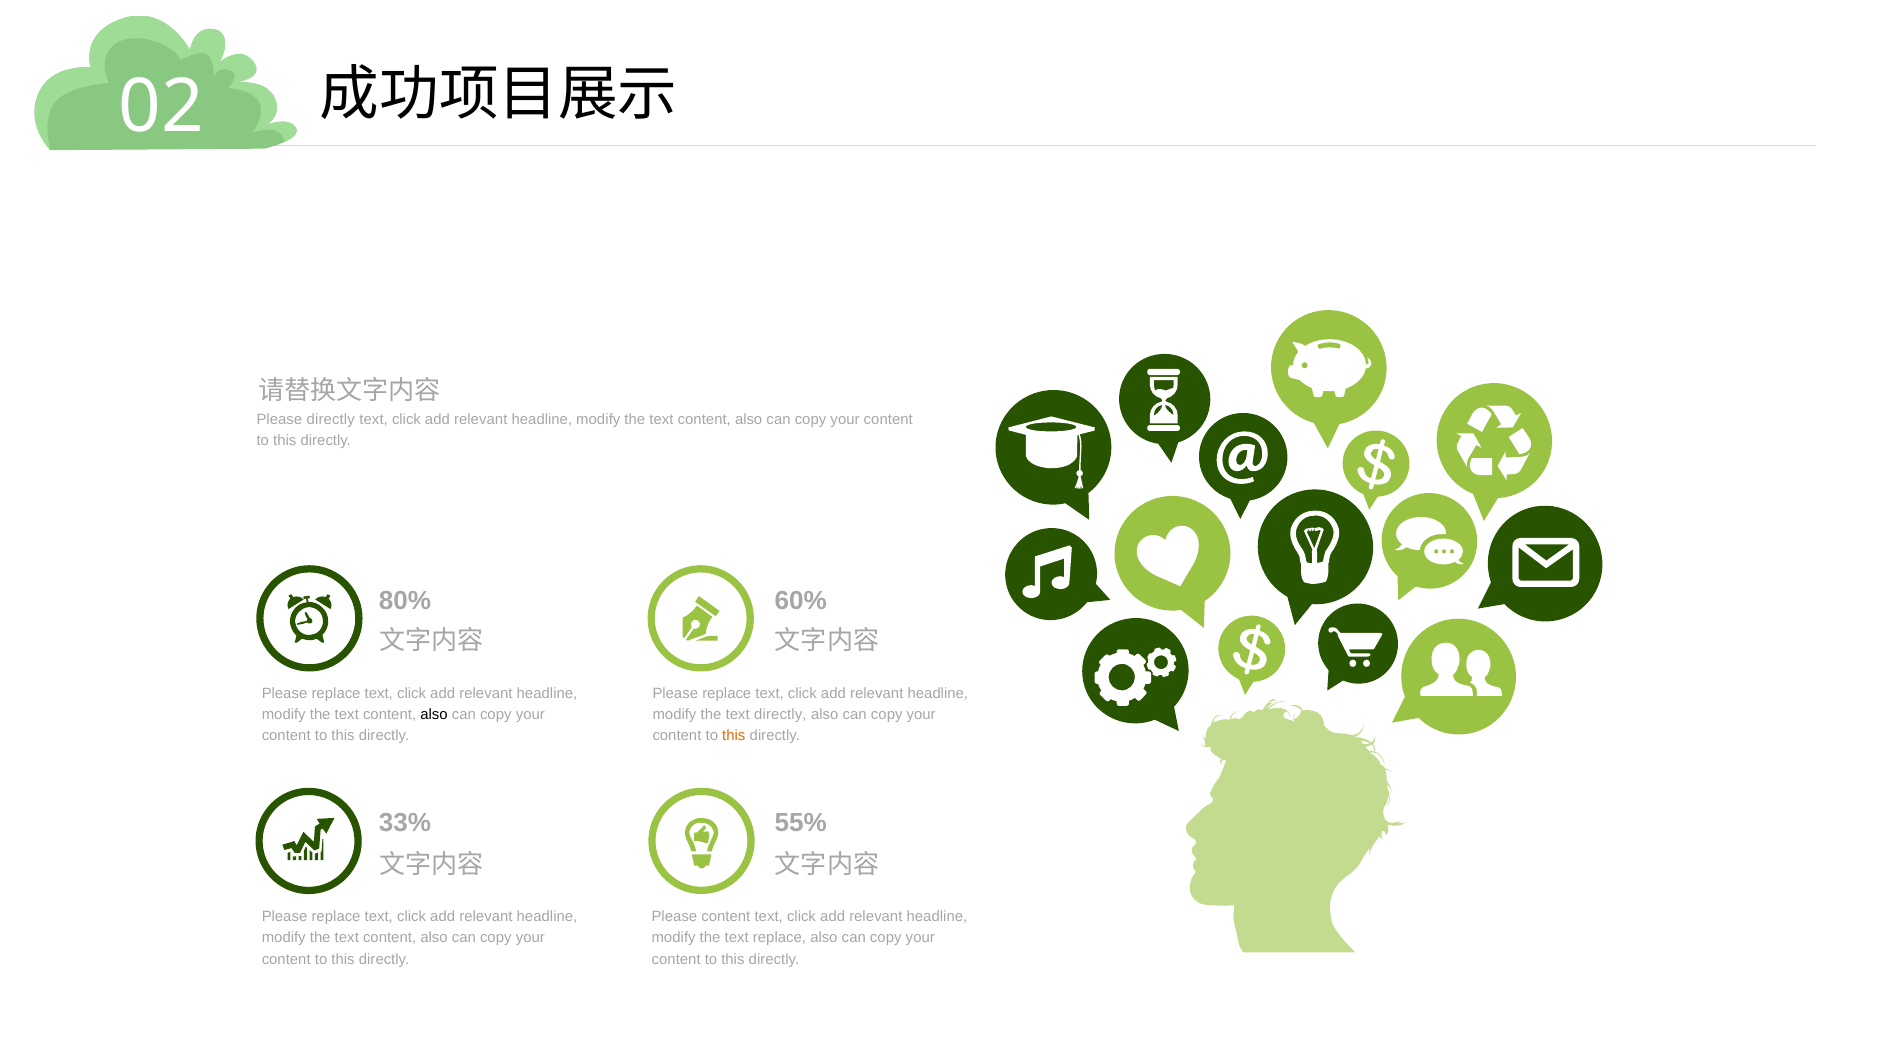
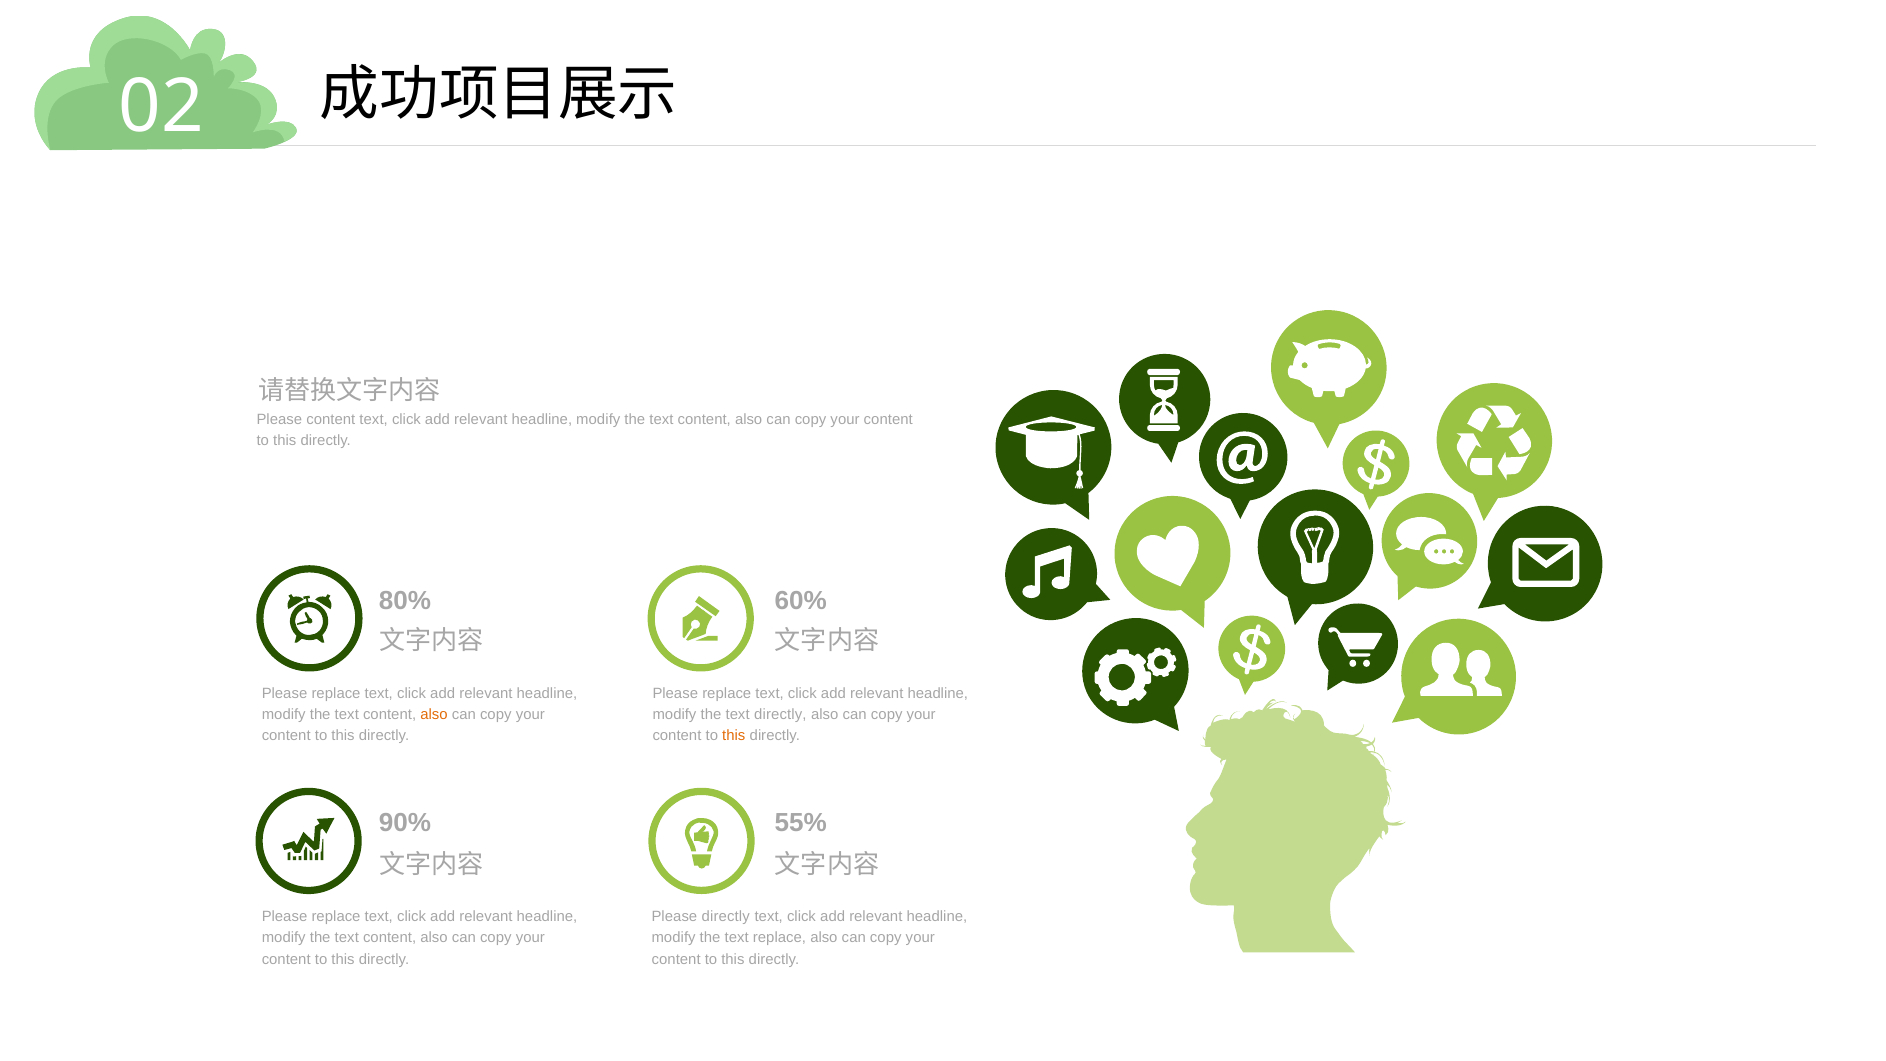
Please directly: directly -> content (331, 419)
also colour: black -> orange (434, 714)
33%: 33% -> 90% (405, 823)
Please content: content -> directly (726, 917)
